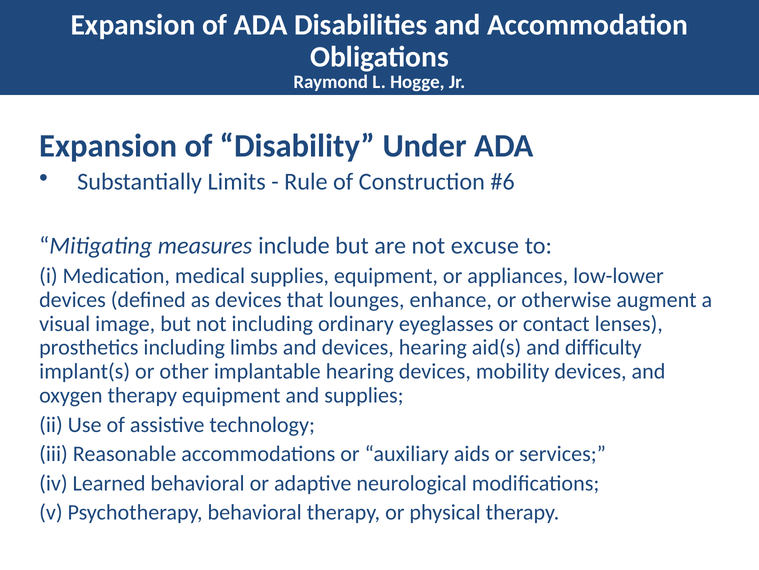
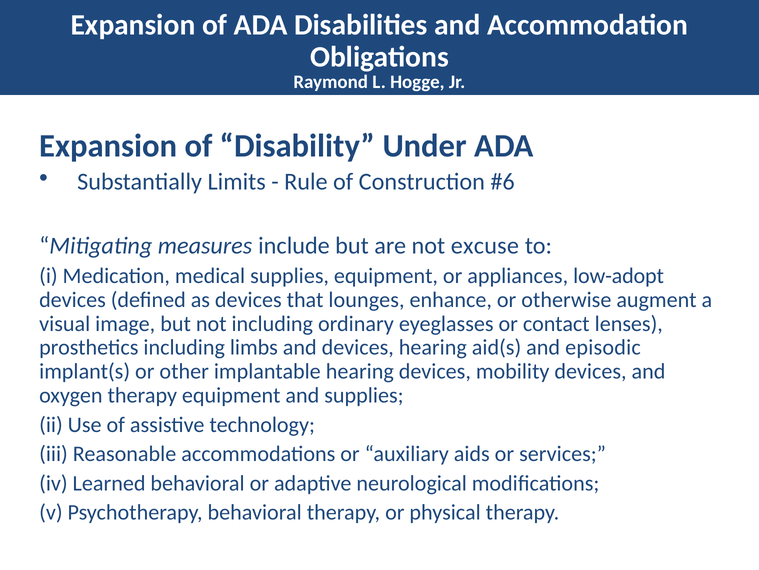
low-lower: low-lower -> low-adopt (619, 275)
difficulty: difficulty -> episodic (603, 347)
